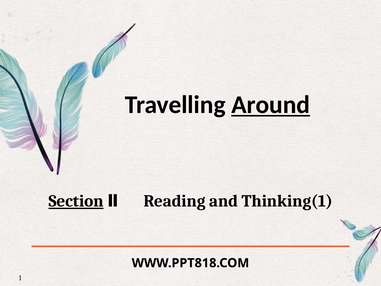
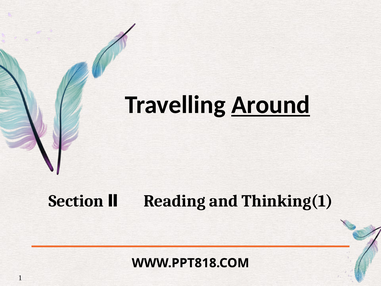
Section underline: present -> none (76, 201)
